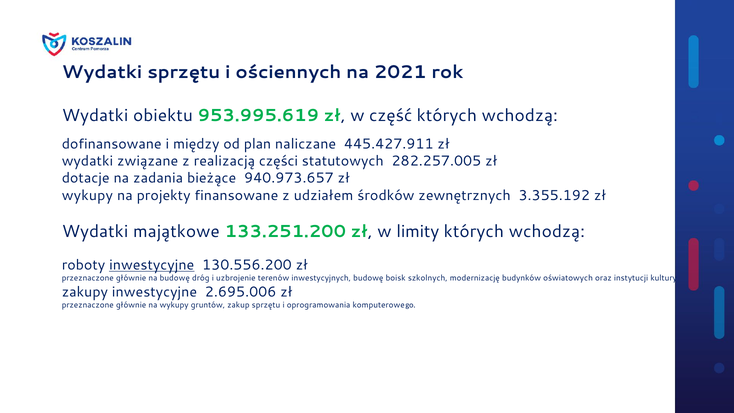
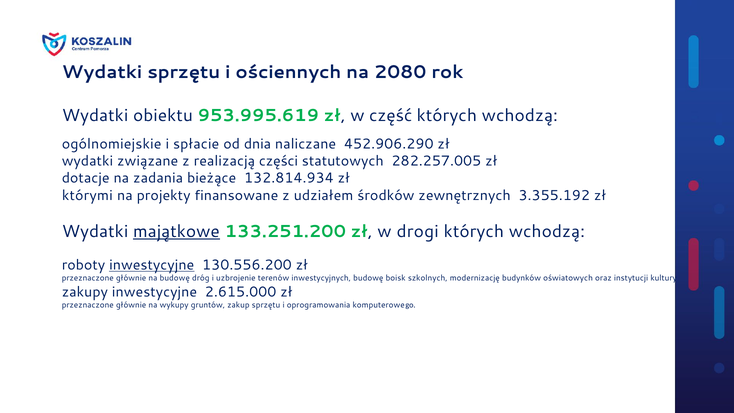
2021: 2021 -> 2080 (400, 72)
dofinansowane: dofinansowane -> ogólnomiejskie (112, 144)
między: między -> spłacie (196, 144)
plan: plan -> dnia (258, 144)
445.427.911: 445.427.911 -> 452.906.290 (389, 144)
940.973.657: 940.973.657 -> 132.814.934 (289, 178)
wykupy: wykupy -> którymi (87, 195)
majątkowe underline: none -> present (176, 232)
limity: limity -> drogi (418, 232)
2.695.006: 2.695.006 -> 2.615.000 (241, 292)
